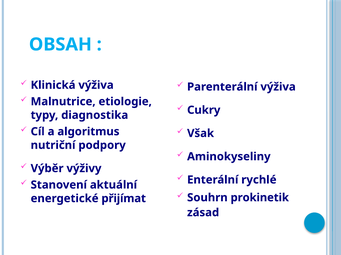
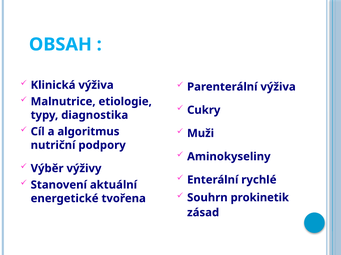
Však: Však -> Muži (201, 134)
přijímat: přijímat -> tvořena (124, 199)
